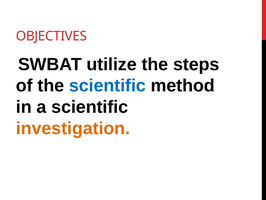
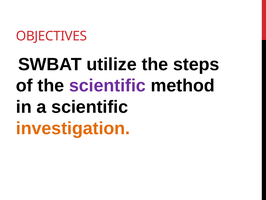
scientific colour: blue -> purple (107, 85)
